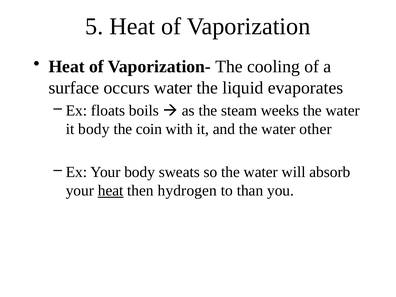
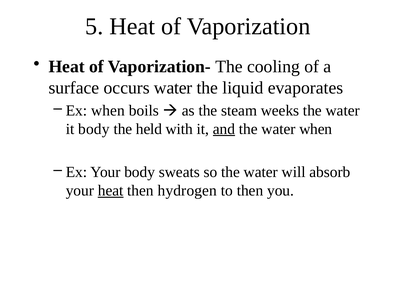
Ex floats: floats -> when (108, 110)
coin: coin -> held (149, 129)
and underline: none -> present (224, 129)
water other: other -> when (316, 129)
to than: than -> then (250, 191)
